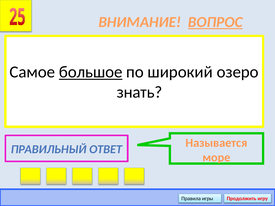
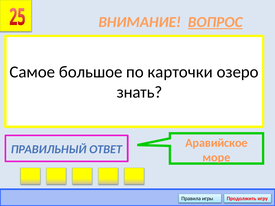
большое underline: present -> none (91, 72)
широкий: широкий -> карточки (180, 72)
Называется: Называется -> Аравийское (217, 143)
